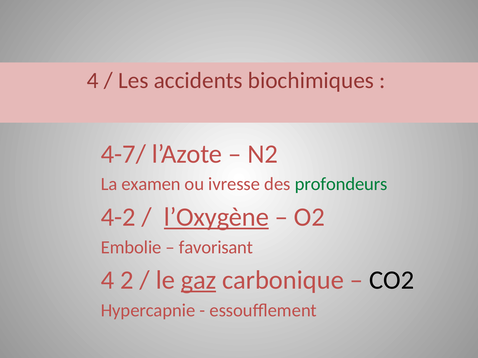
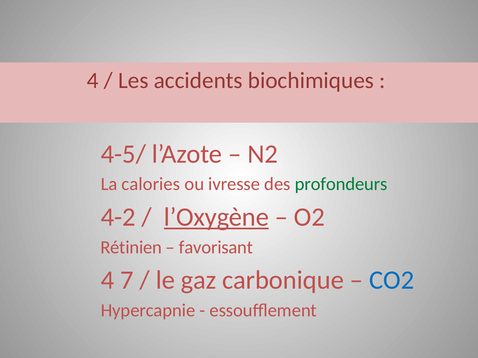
4-7/: 4-7/ -> 4-5/ (123, 154)
examen: examen -> calories (151, 184)
Embolie: Embolie -> Rétinien (131, 248)
2: 2 -> 7 (127, 281)
gaz underline: present -> none (199, 281)
CO2 colour: black -> blue (392, 281)
